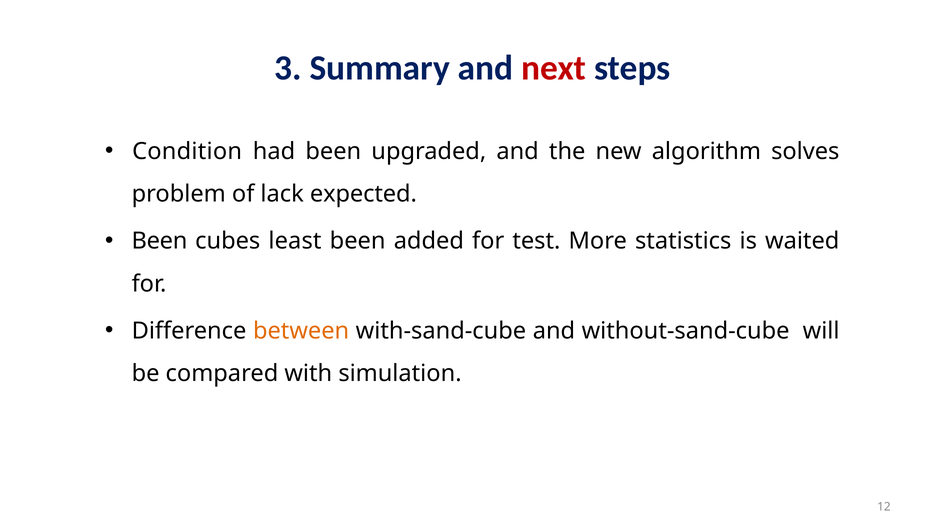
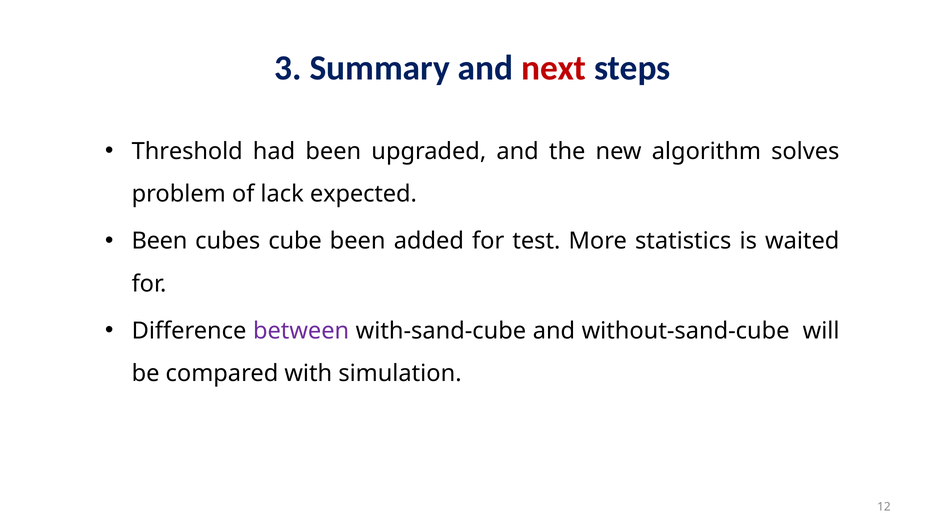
Condition: Condition -> Threshold (187, 151)
least: least -> cube (295, 241)
between colour: orange -> purple (301, 331)
